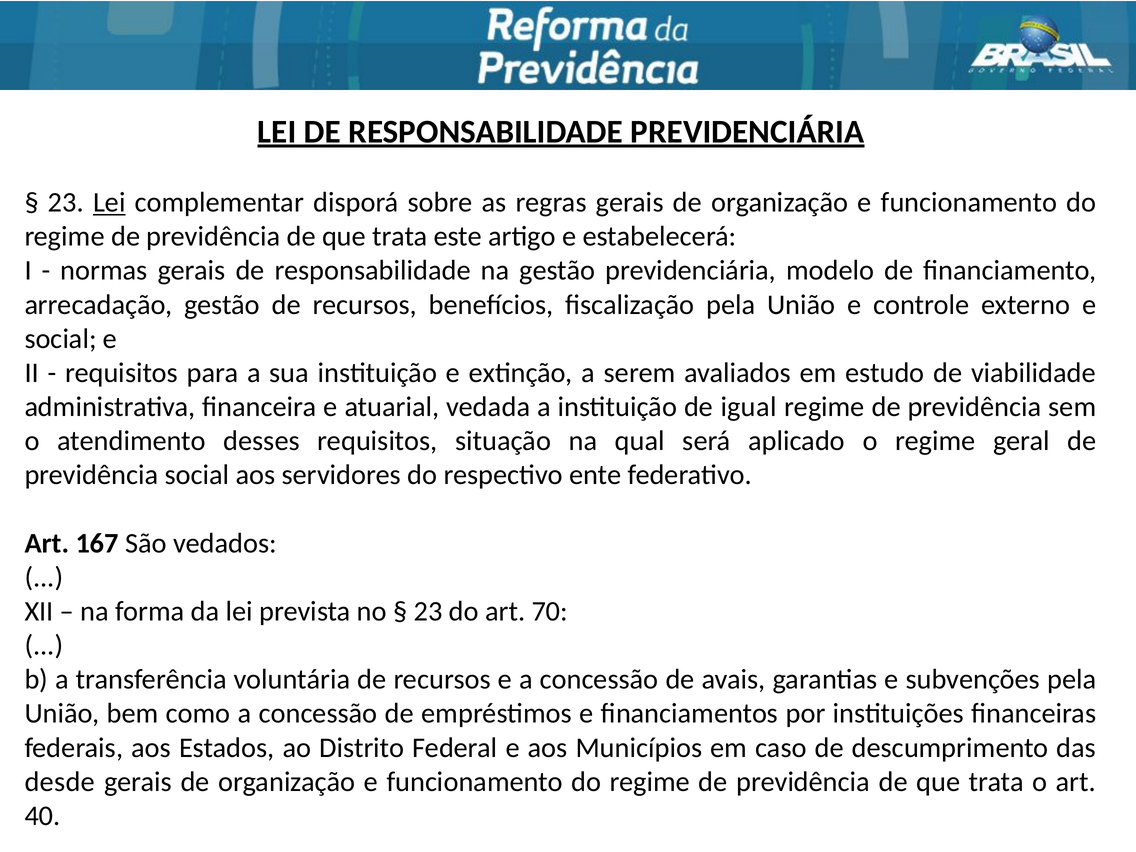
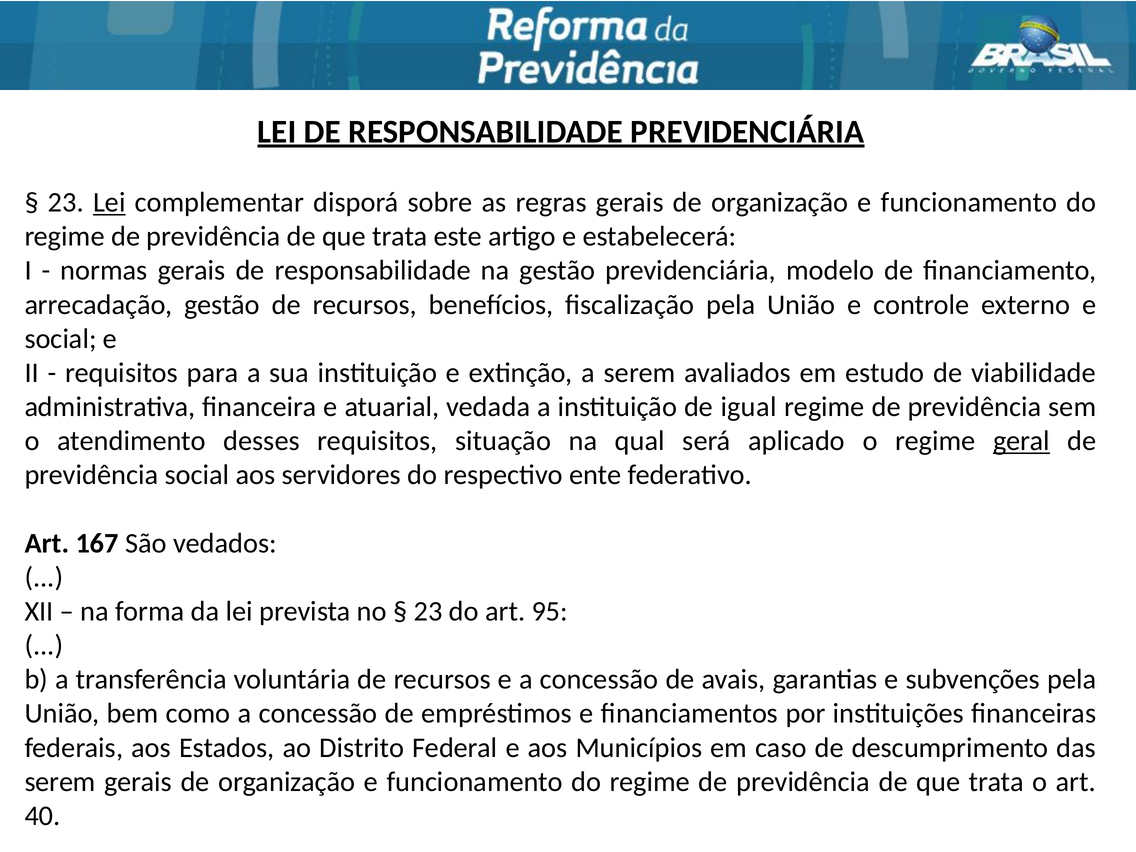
geral underline: none -> present (1022, 441)
70: 70 -> 95 (550, 611)
desde: desde -> serem (60, 782)
